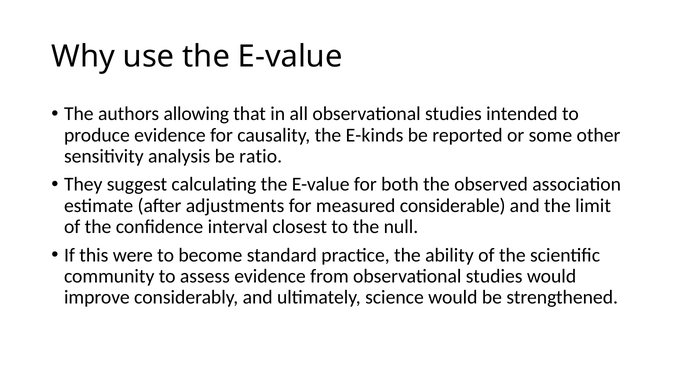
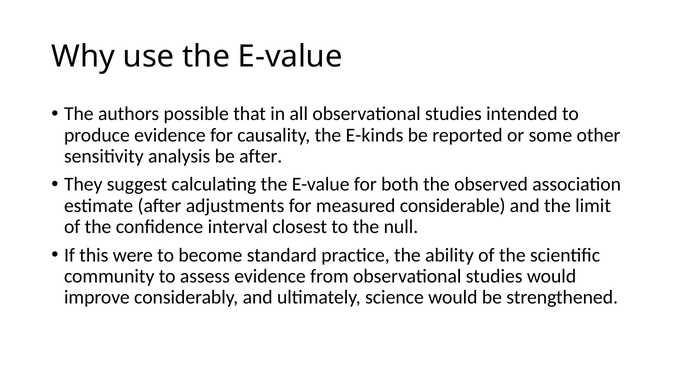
allowing: allowing -> possible (196, 114)
be ratio: ratio -> after (261, 156)
